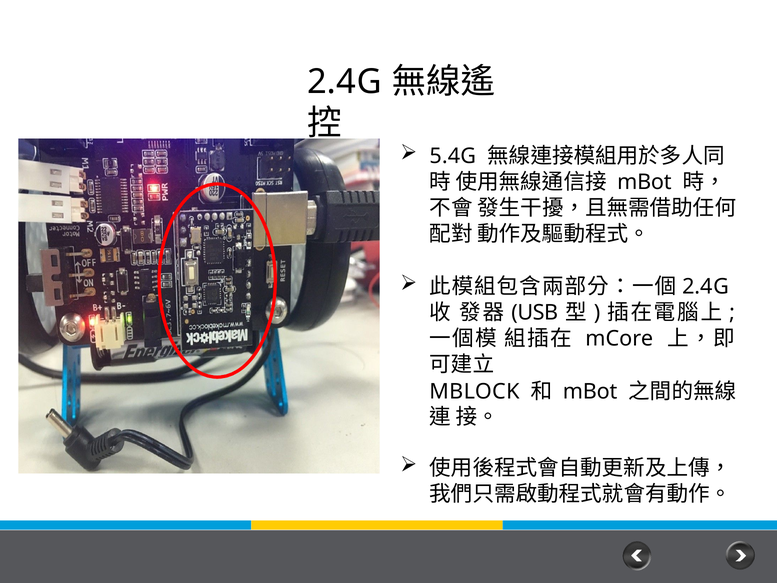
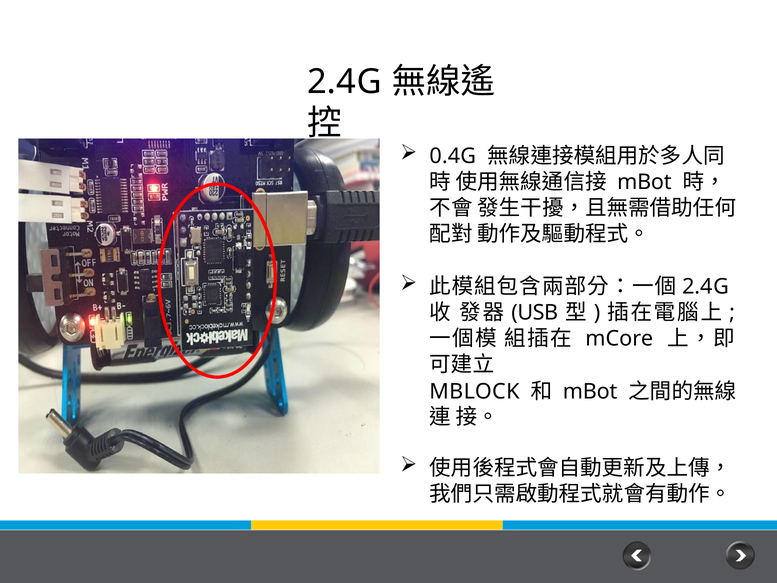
5.4G: 5.4G -> 0.4G (453, 156)
